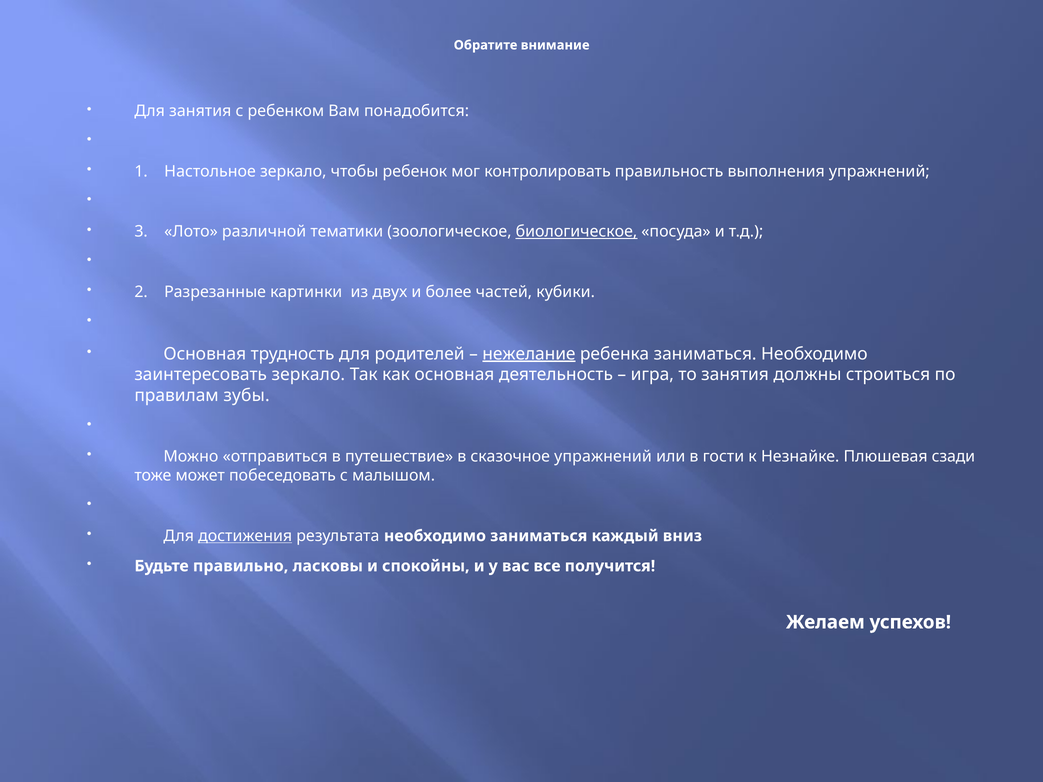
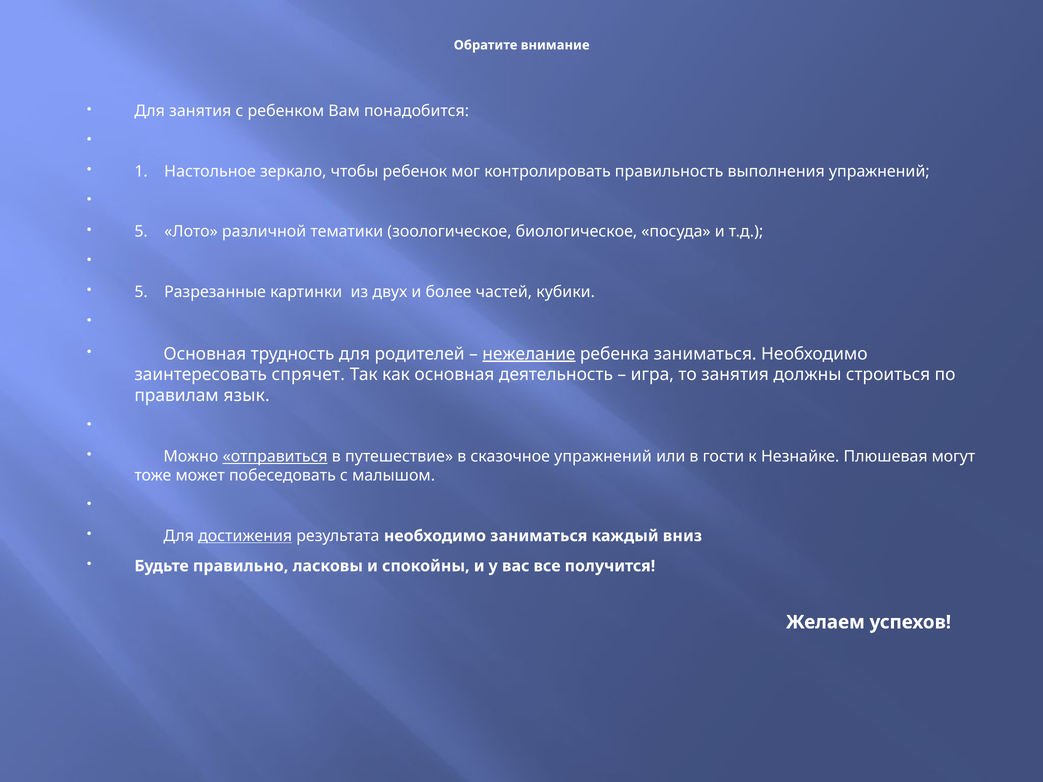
3: 3 -> 5 (141, 232)
биологическое underline: present -> none (576, 232)
2: 2 -> 5 (141, 292)
заинтересовать зеркало: зеркало -> спрячет (308, 375)
зубы: зубы -> язык (247, 396)
отправиться underline: none -> present (275, 457)
сзади: сзади -> могут (953, 457)
